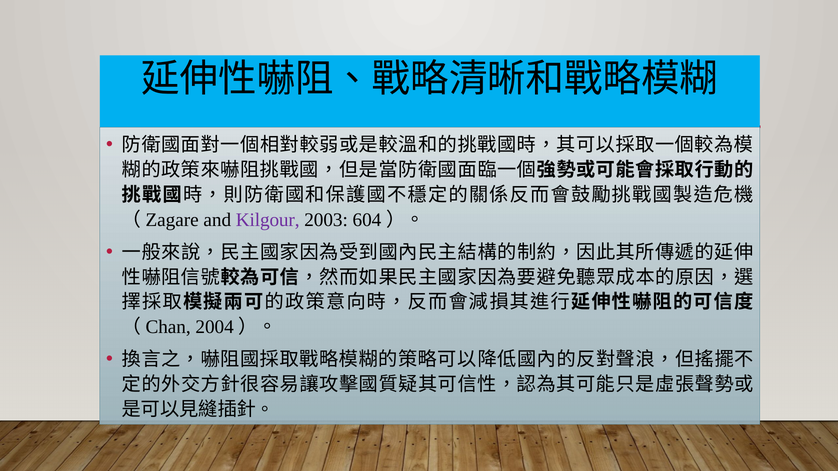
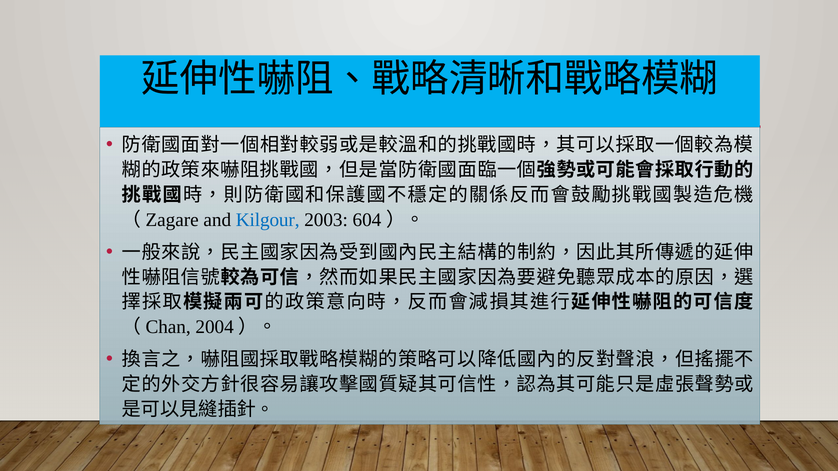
Kilgour colour: purple -> blue (268, 220)
